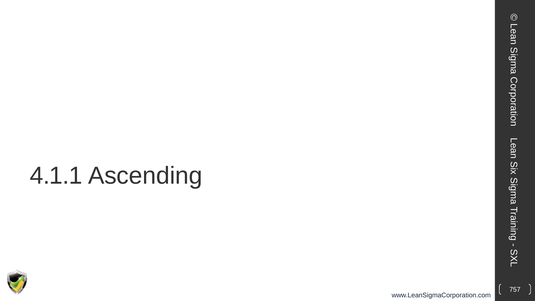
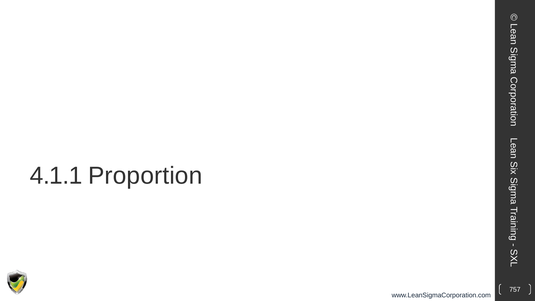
Ascending: Ascending -> Proportion (145, 176)
